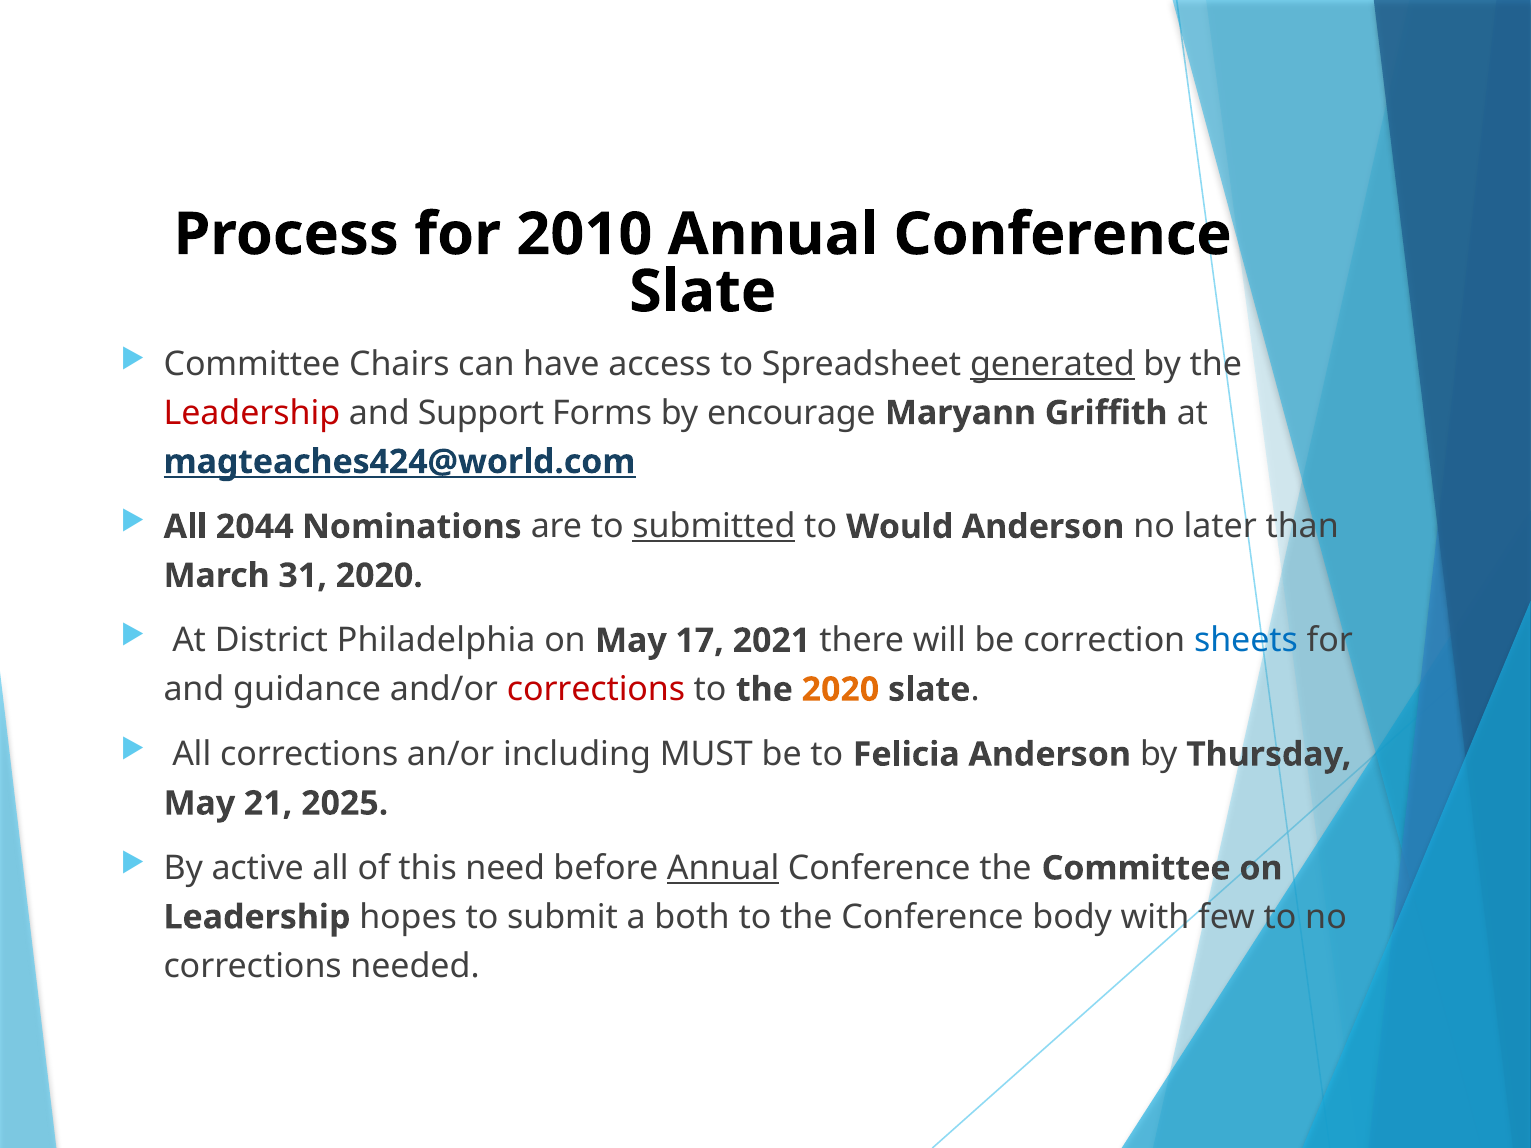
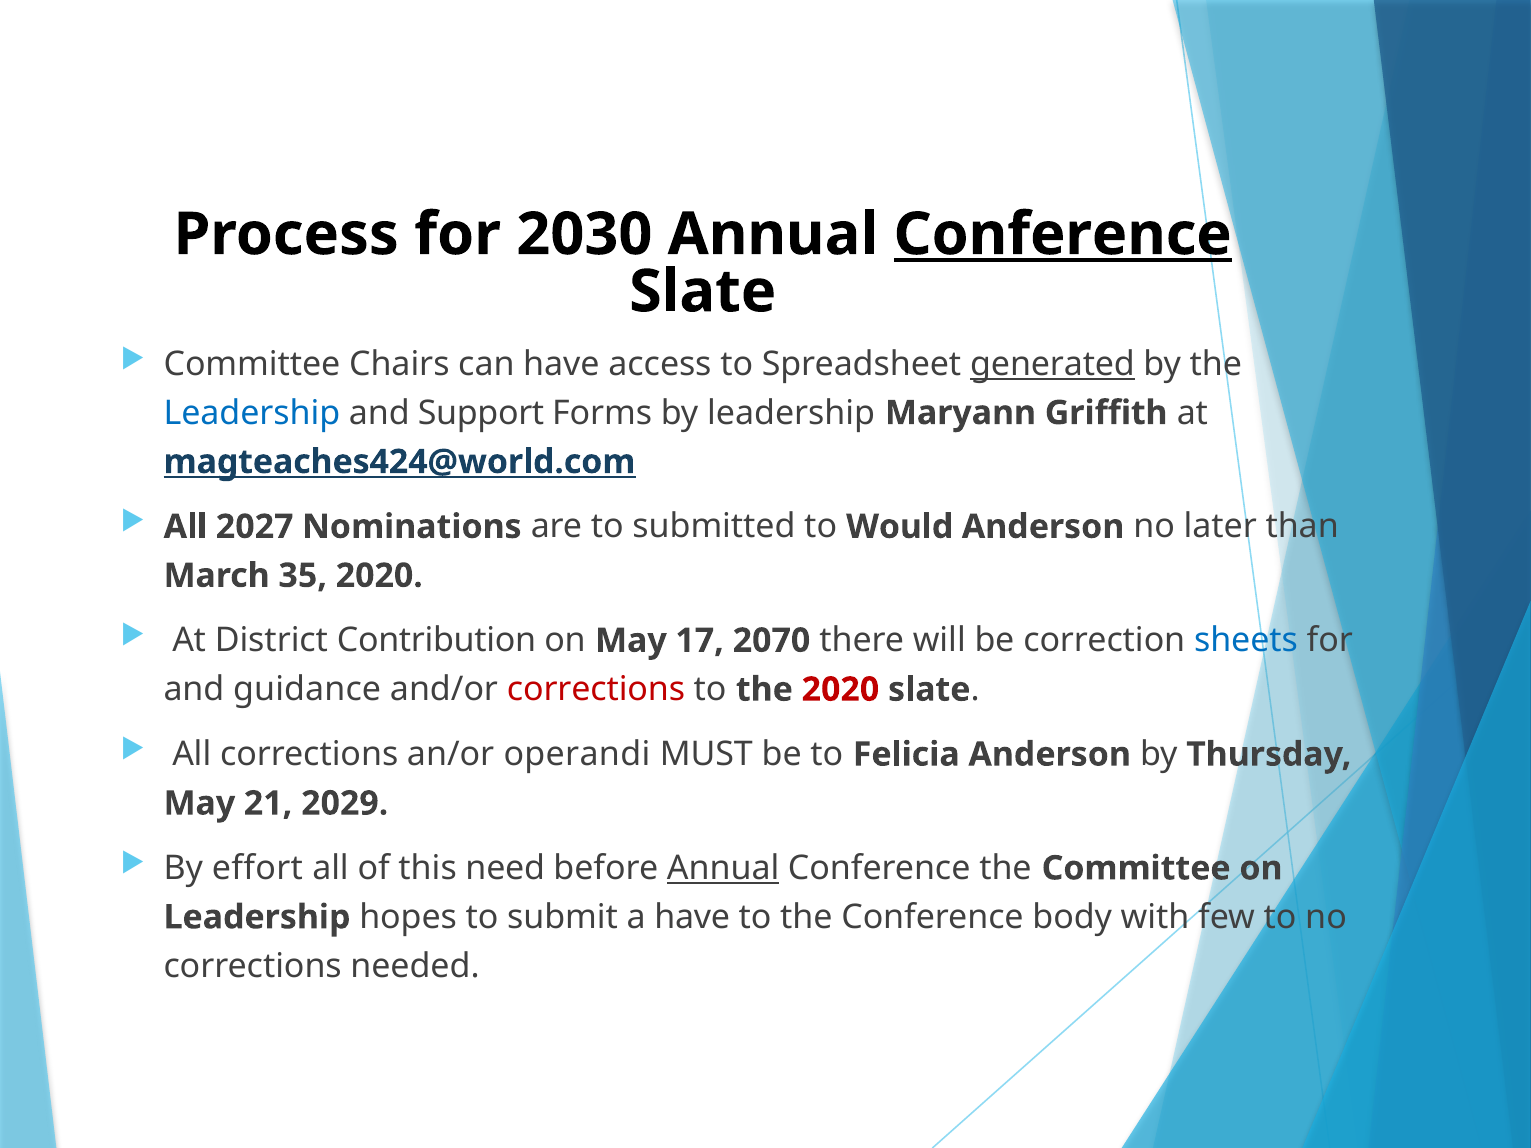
2010: 2010 -> 2030 (584, 235)
Conference underline: none -> present (1063, 235)
Leadership colour: red -> blue (252, 413)
by encourage: encourage -> leadership (791, 413)
2044: 2044 -> 2027 (255, 527)
submitted underline: present -> none (714, 527)
31: 31 -> 35 (303, 576)
Philadelphia: Philadelphia -> Contribution (436, 641)
2021: 2021 -> 2070 (771, 641)
2020 colour: orange -> red (840, 690)
including: including -> operandi (577, 755)
2025: 2025 -> 2029 (345, 804)
active: active -> effort (257, 868)
a both: both -> have (692, 917)
